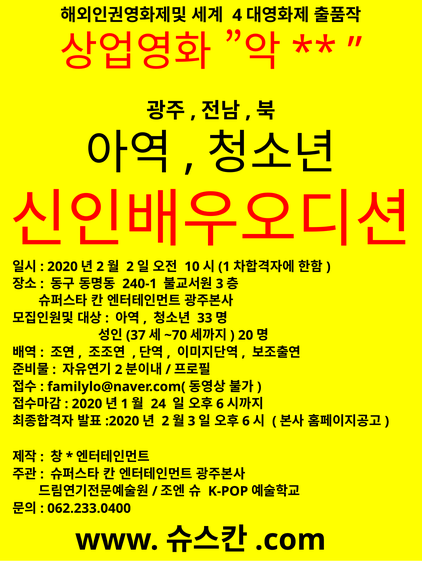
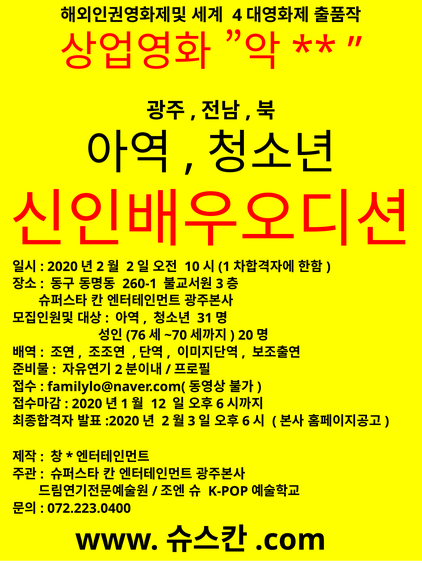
240-1: 240-1 -> 260-1 (140, 284)
33: 33 -> 31 (205, 318)
37: 37 -> 76 (136, 335)
24: 24 -> 12 (158, 404)
062.233.0400: 062.233.0400 -> 072.223.0400 (89, 508)
